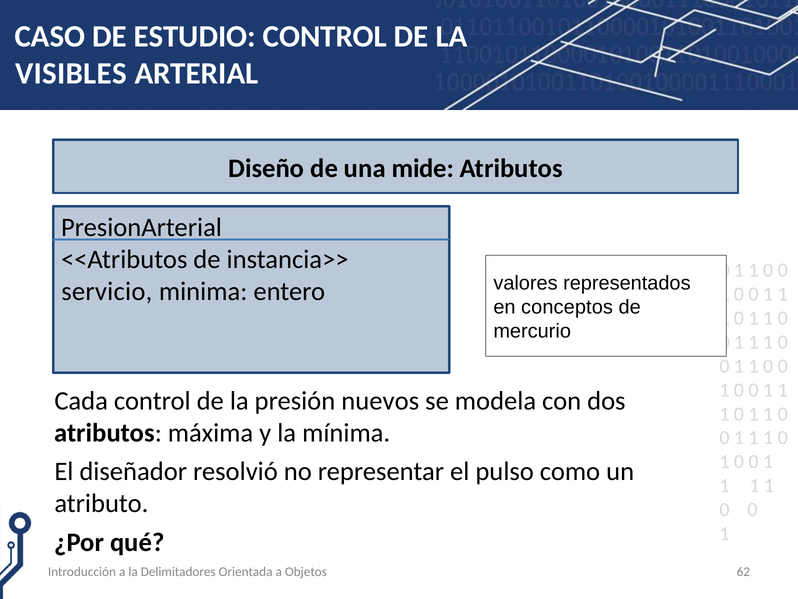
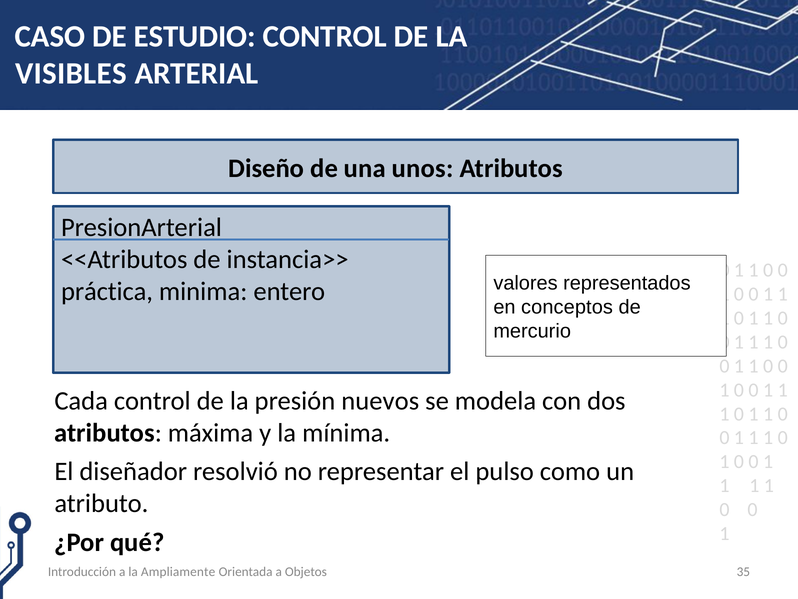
mide: mide -> unos (423, 168)
servicio: servicio -> práctica (107, 291)
Delimitadores: Delimitadores -> Ampliamente (178, 571)
62: 62 -> 35 (743, 571)
